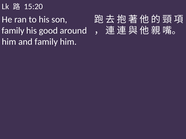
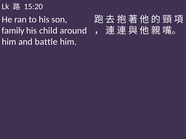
good: good -> child (48, 31)
and family: family -> battle (46, 42)
